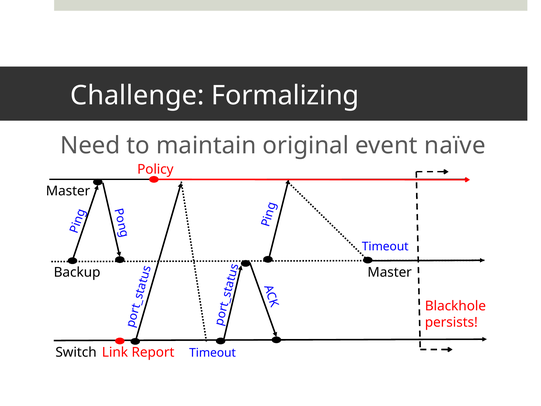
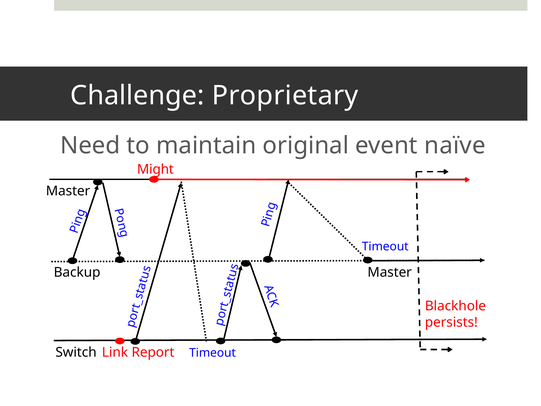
Formalizing: Formalizing -> Proprietary (285, 95)
Policy: Policy -> Might (155, 169)
